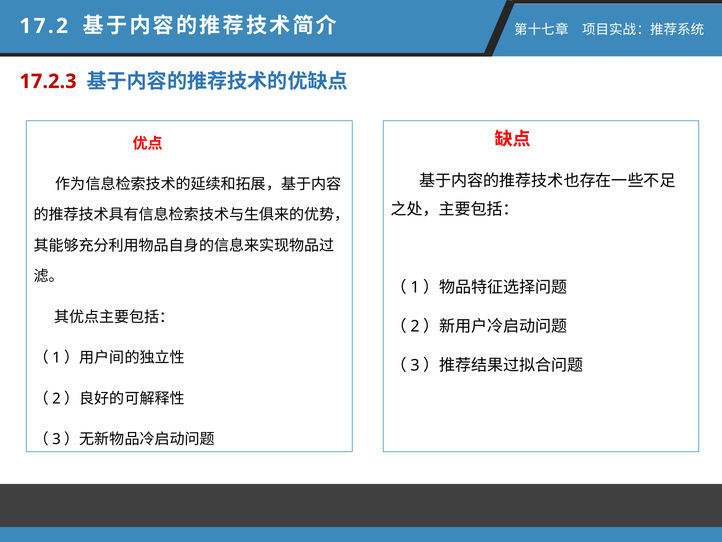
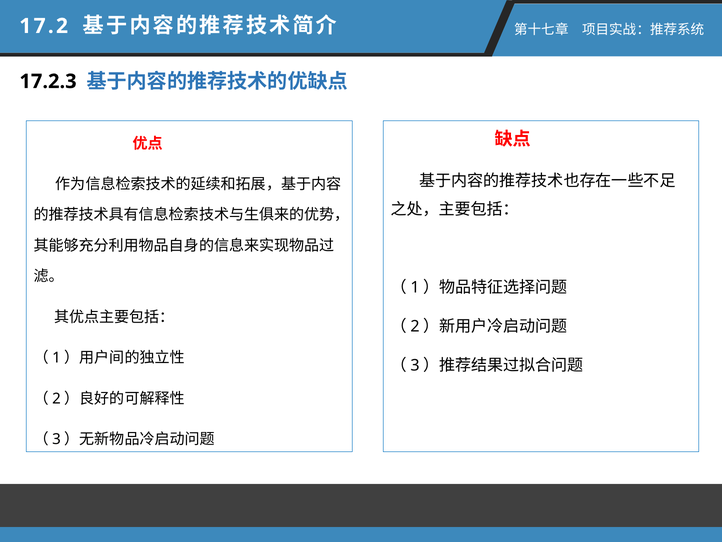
17.2.3 colour: red -> black (48, 81)
